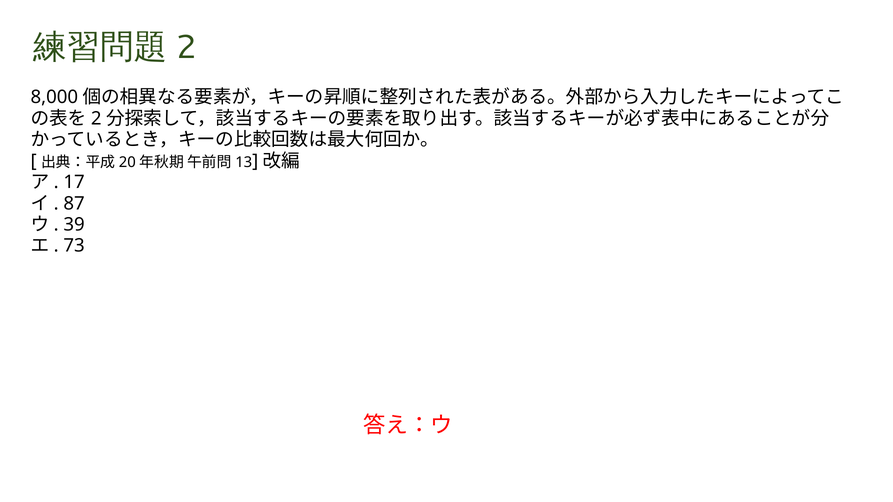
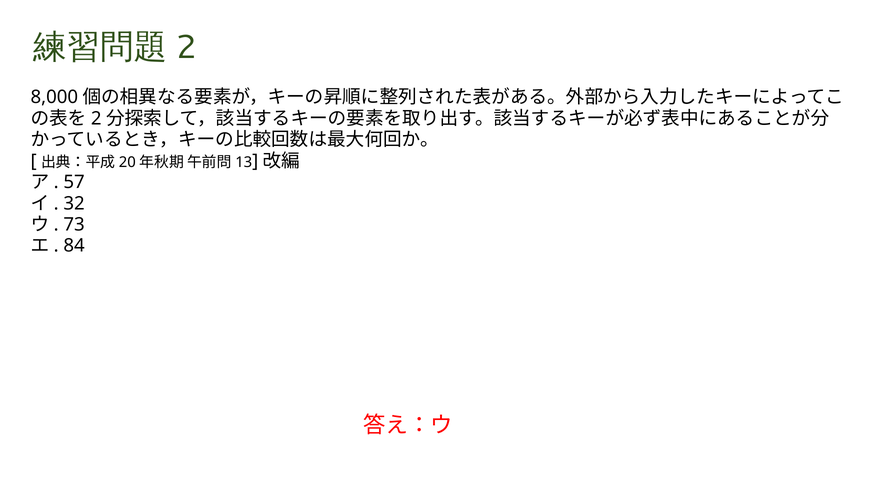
17: 17 -> 57 (74, 182)
87: 87 -> 32 (74, 204)
39: 39 -> 73 (74, 225)
73: 73 -> 84 (74, 246)
